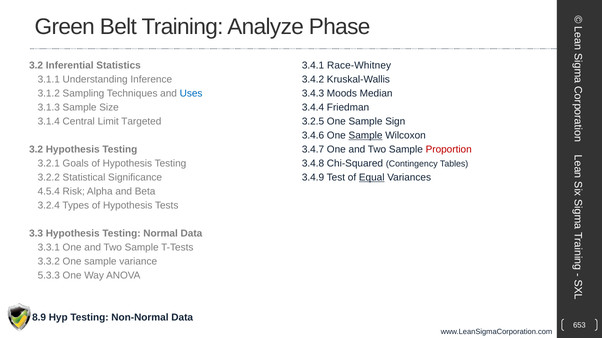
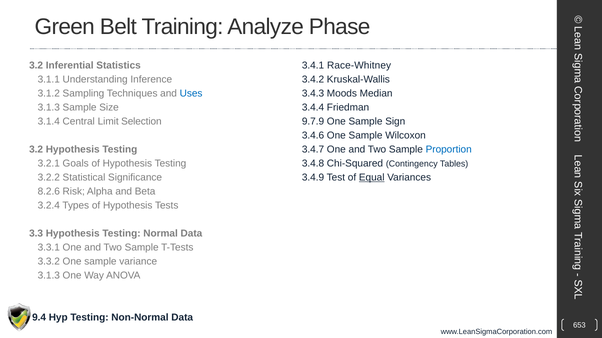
Targeted: Targeted -> Selection (141, 121)
3.2.5: 3.2.5 -> 9.7.9 (313, 121)
Sample underline: present -> none (366, 136)
Proportion colour: red -> blue (449, 150)
4.5.4: 4.5.4 -> 8.2.6 (49, 192)
5.3.3: 5.3.3 -> 3.1.3 (49, 276)
8.9: 8.9 -> 9.4 (39, 318)
